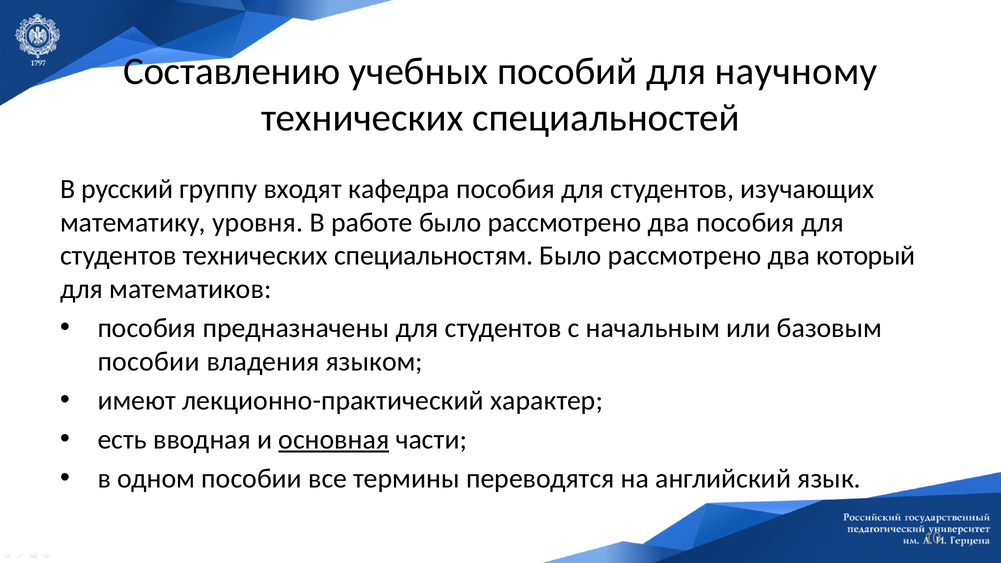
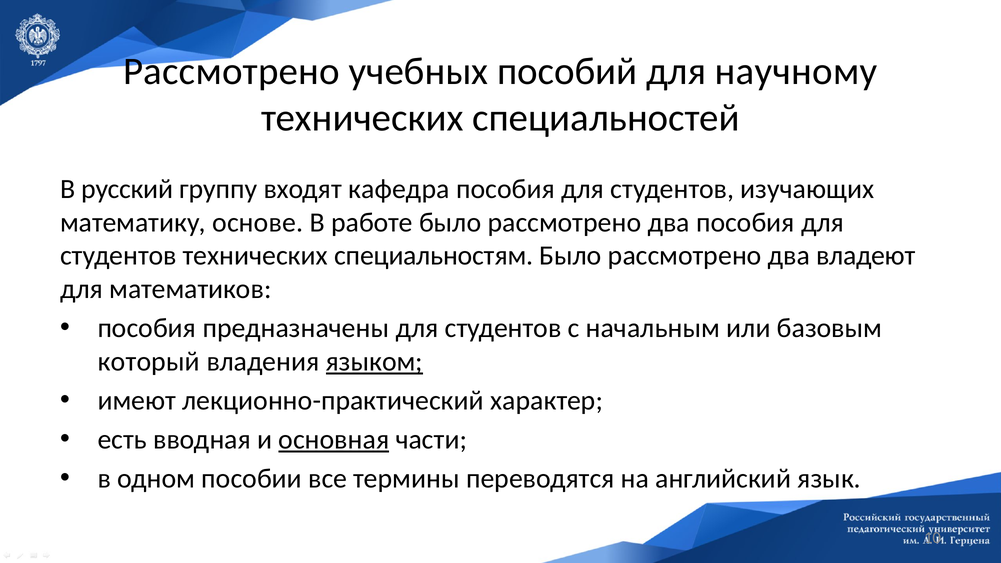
Составлению: Составлению -> Рассмотрено (231, 71)
уровня: уровня -> основе (258, 222)
который: который -> владеют (866, 256)
пособии: пособии -> который (149, 362)
языком underline: none -> present (374, 362)
